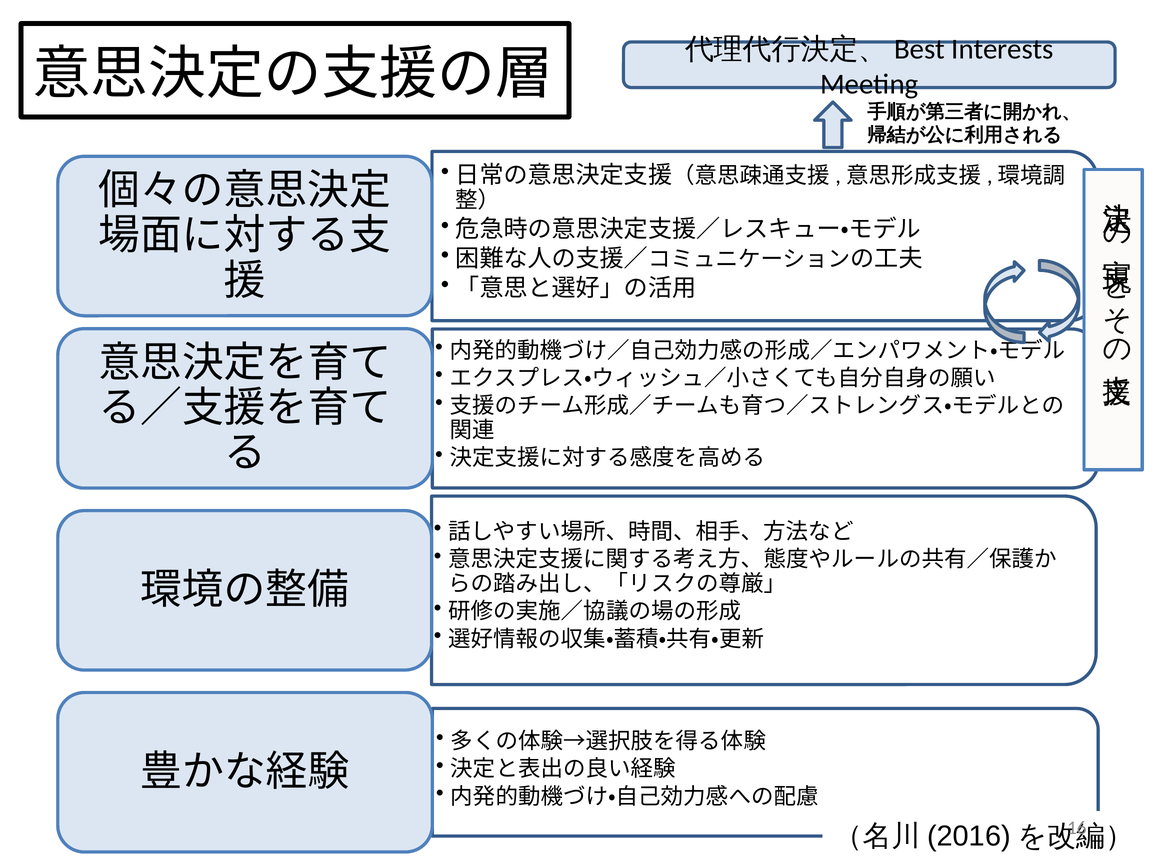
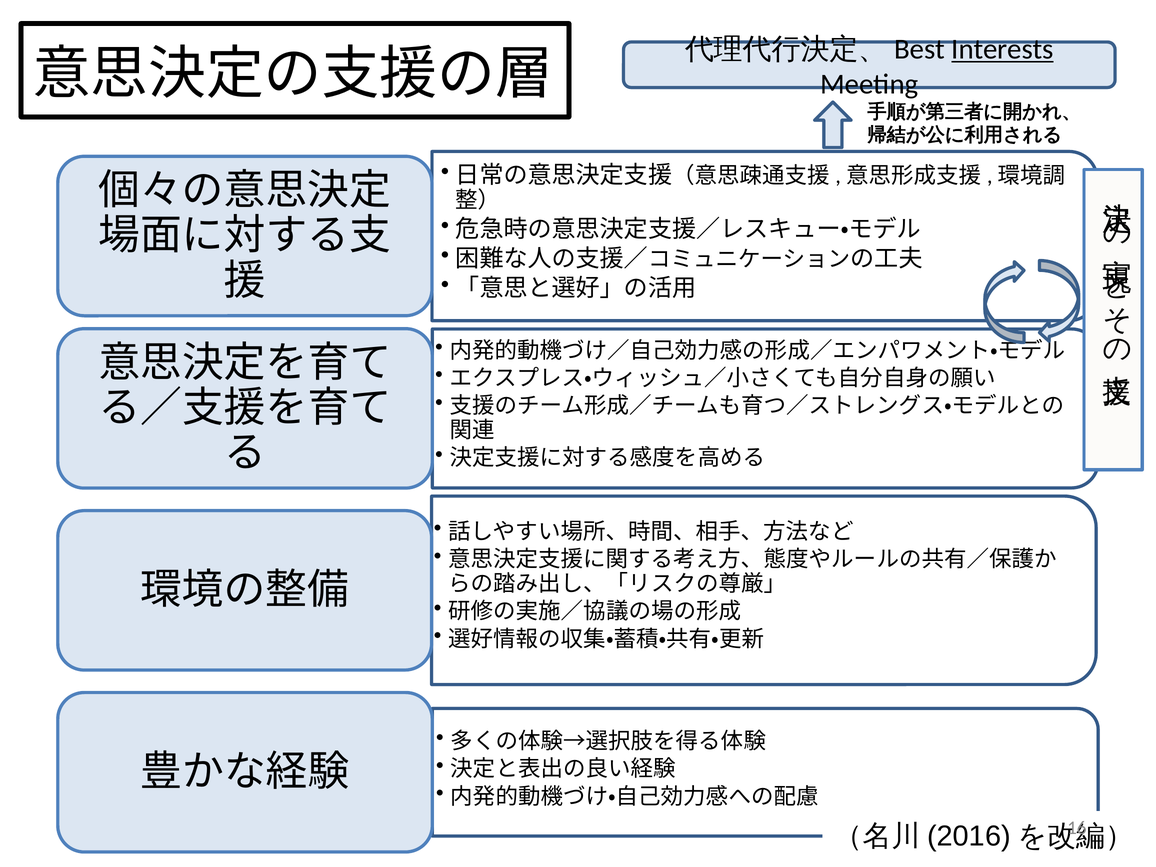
Interests underline: none -> present (1002, 49)
